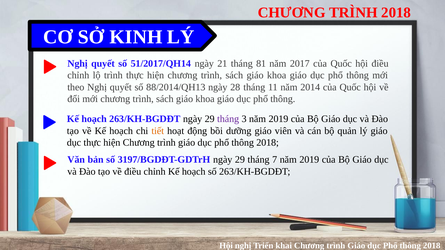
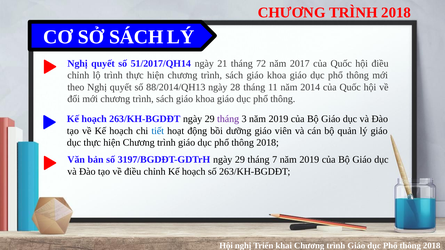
SỞ KINH: KINH -> SÁCH (136, 37)
81: 81 -> 72 (261, 64)
tiết colour: orange -> blue (158, 131)
